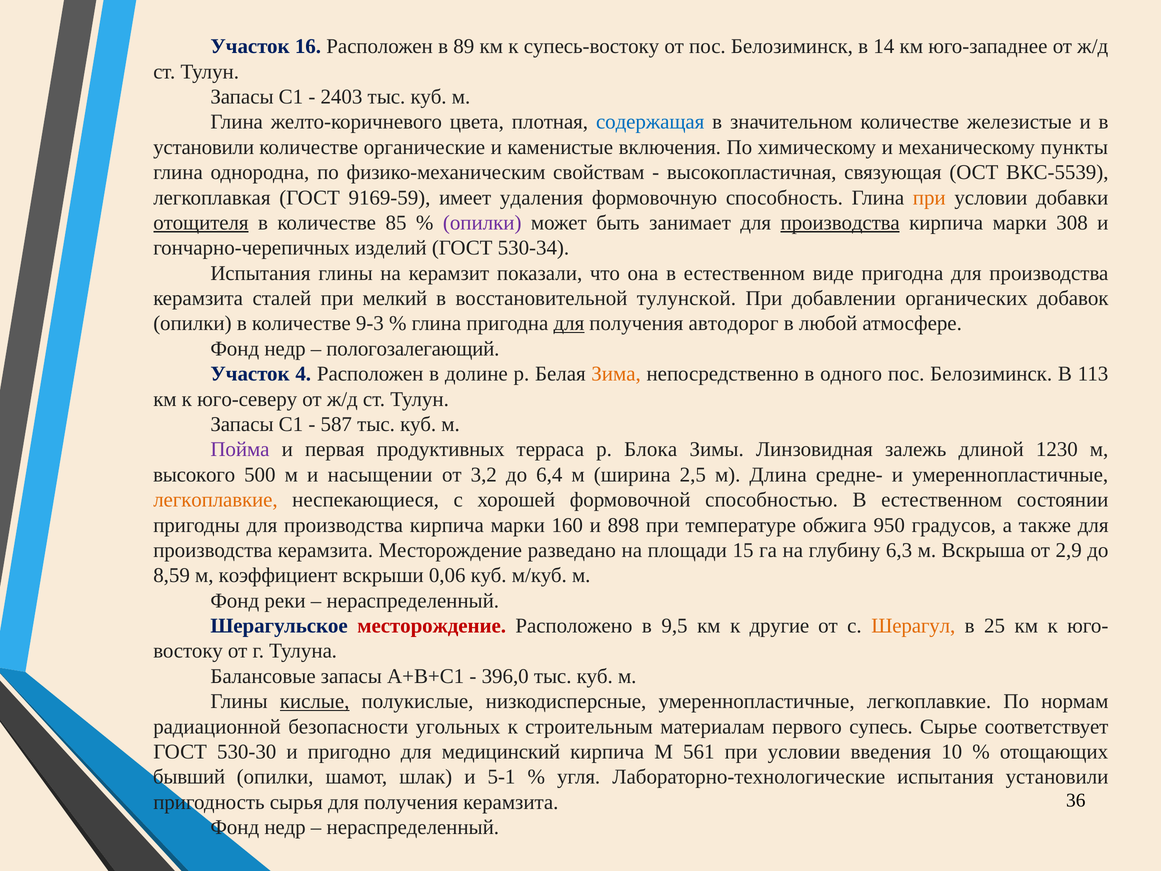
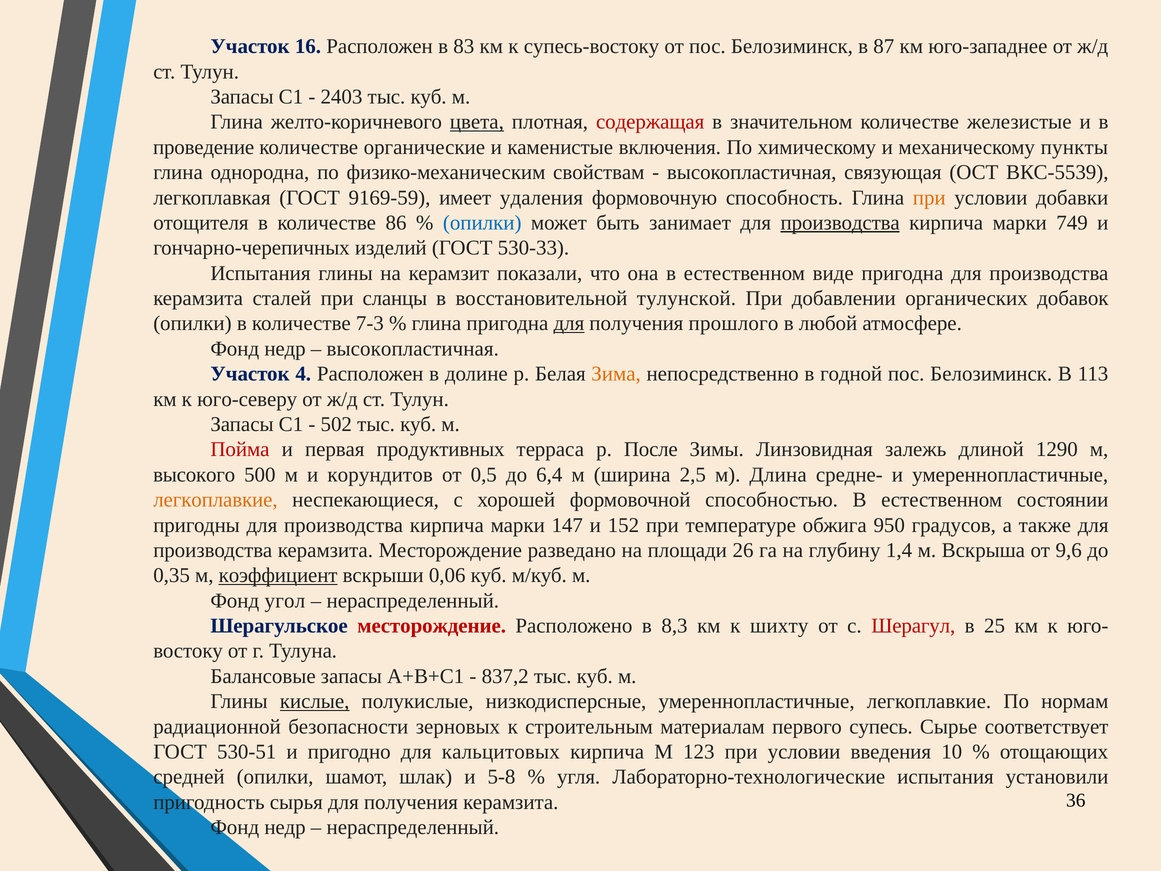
89: 89 -> 83 (464, 46)
14: 14 -> 87 (884, 46)
цвета underline: none -> present (477, 122)
содержащая colour: blue -> red (650, 122)
установили: установили -> проведение (204, 147)
отощителя underline: present -> none (201, 223)
85: 85 -> 86 (396, 223)
опилки colour: purple -> blue (482, 223)
308: 308 -> 749 (1072, 223)
530-34: 530-34 -> 530-33 (533, 248)
мелкий: мелкий -> сланцы (395, 298)
9-3: 9-3 -> 7-3 (370, 323)
автодорог: автодорог -> прошлого (734, 323)
пологозалегающий: пологозалегающий -> высокопластичная (413, 349)
одного: одного -> годной (851, 374)
587: 587 -> 502 (336, 424)
Пойма colour: purple -> red (240, 449)
Блока: Блока -> После (651, 449)
1230: 1230 -> 1290 (1057, 449)
насыщении: насыщении -> корундитов (380, 475)
3,2: 3,2 -> 0,5 (484, 475)
160: 160 -> 147 (567, 525)
898: 898 -> 152 (623, 525)
15: 15 -> 26 (743, 550)
6,3: 6,3 -> 1,4 (899, 550)
2,9: 2,9 -> 9,6 (1069, 550)
8,59: 8,59 -> 0,35 (172, 575)
коэффициент underline: none -> present (278, 575)
реки: реки -> угол (285, 600)
9,5: 9,5 -> 8,3 (675, 626)
другие: другие -> шихту (779, 626)
Шерагул colour: orange -> red (913, 626)
396,0: 396,0 -> 837,2 (505, 676)
угольных: угольных -> зерновых (458, 726)
530-30: 530-30 -> 530-51 (247, 752)
медицинский: медицинский -> кальцитовых (501, 752)
561: 561 -> 123 (699, 752)
бывший: бывший -> средней (189, 777)
5-1: 5-1 -> 5-8 (502, 777)
